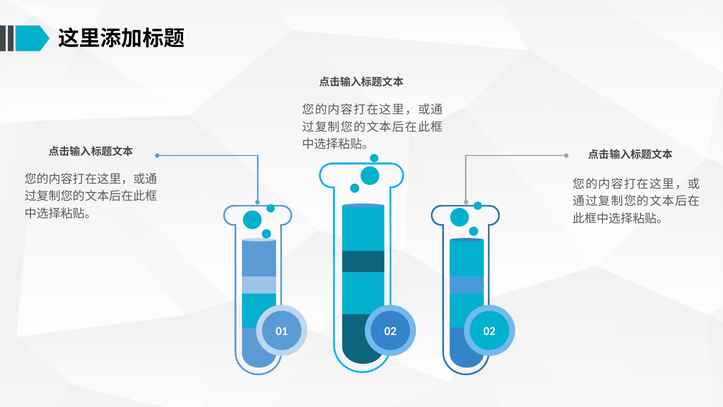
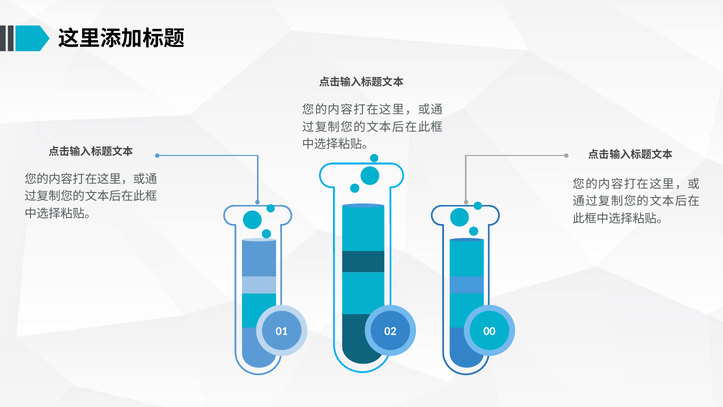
02 02: 02 -> 00 (489, 331)
